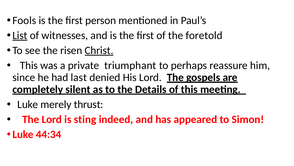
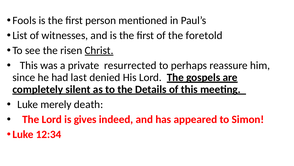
List underline: present -> none (20, 35)
triumphant: triumphant -> resurrected (130, 65)
thrust: thrust -> death (89, 104)
sting: sting -> gives (85, 119)
44:34: 44:34 -> 12:34 (49, 134)
